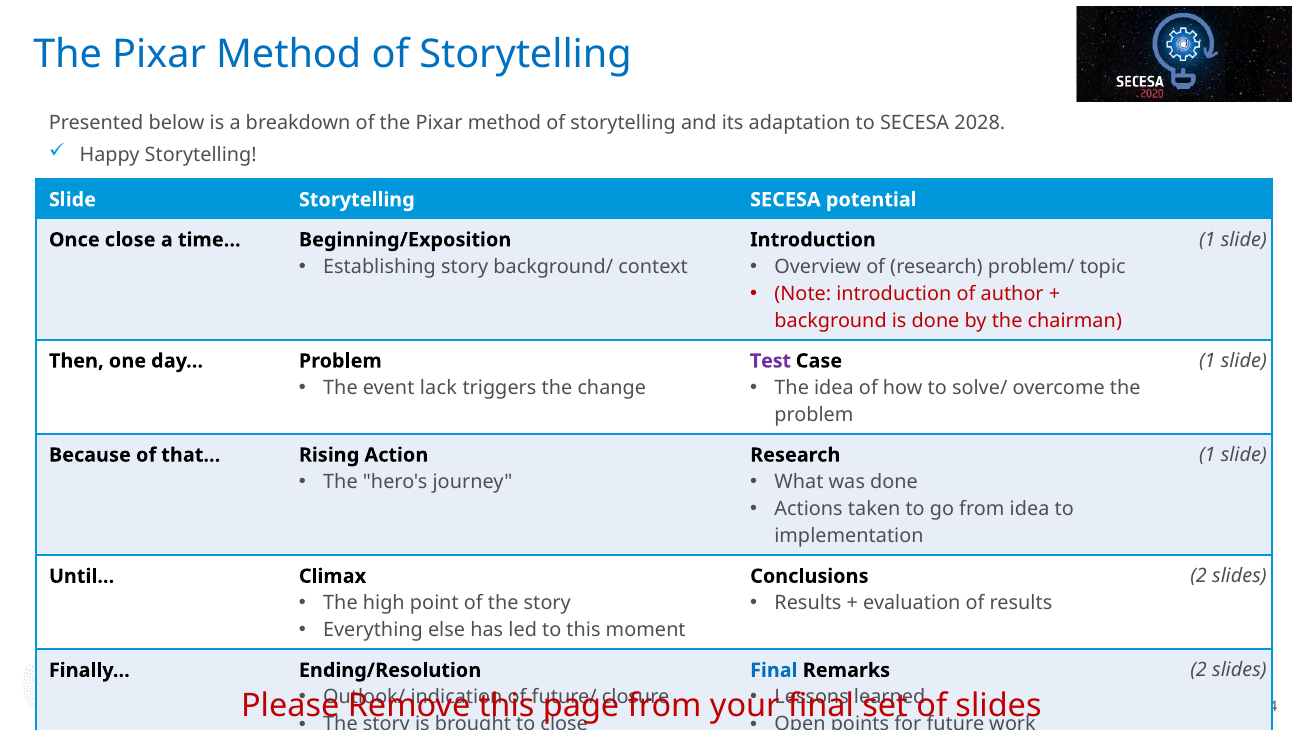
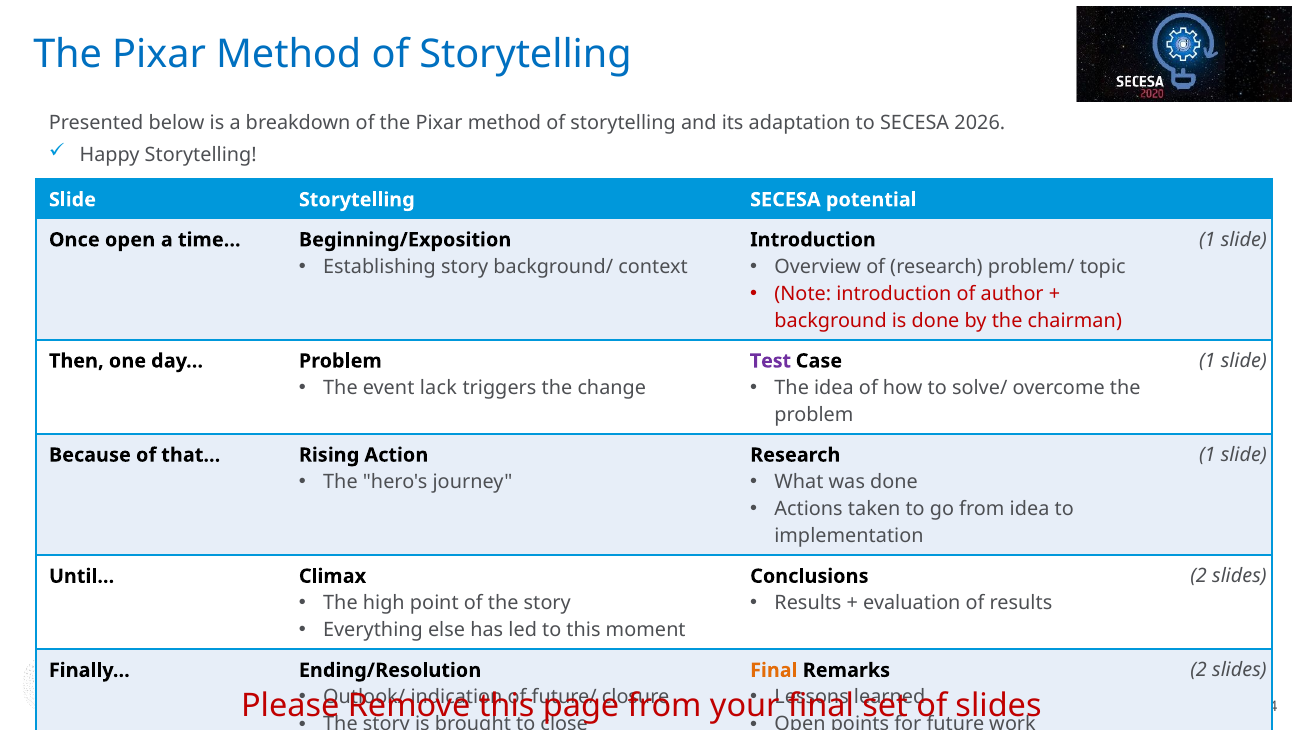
2028: 2028 -> 2026 (980, 123)
Once close: close -> open (130, 240)
Final colour: blue -> orange (774, 670)
